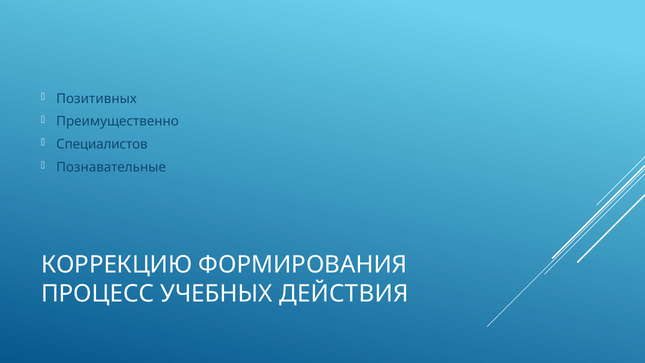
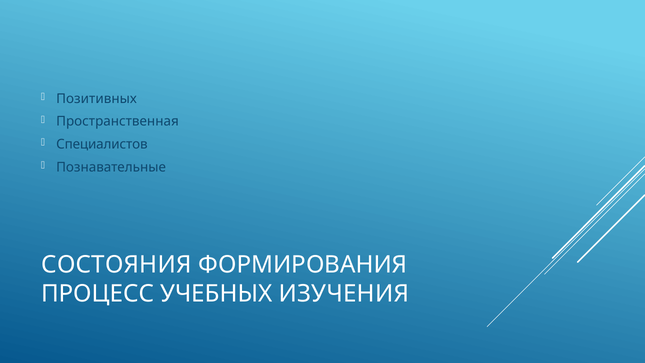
Преимущественно: Преимущественно -> Пространственная (117, 121)
КОРРЕКЦИЮ: КОРРЕКЦИЮ -> СОСТОЯНИЯ (116, 264)
ДЕЙСТВИЯ: ДЕЙСТВИЯ -> ИЗУЧЕНИЯ (344, 293)
